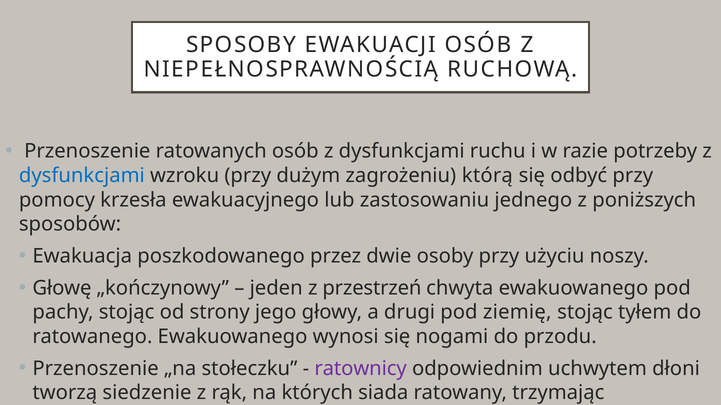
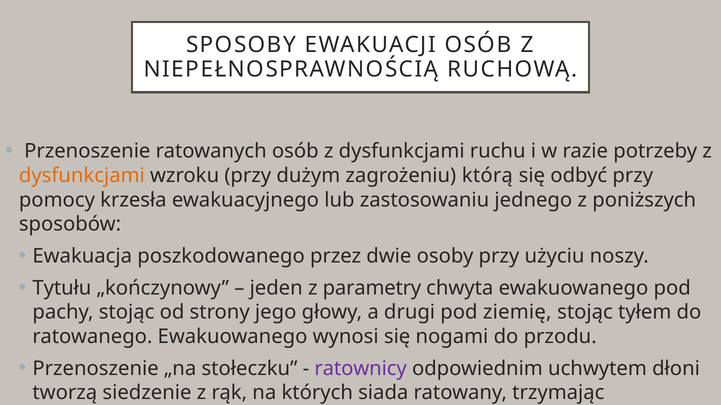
dysfunkcjami colour: blue -> orange (82, 176)
Głowę: Głowę -> Tytułu (62, 288)
przestrzeń: przestrzeń -> parametry (372, 288)
